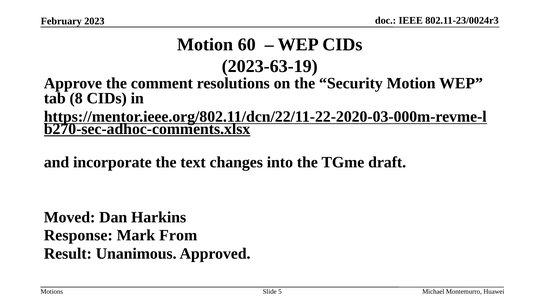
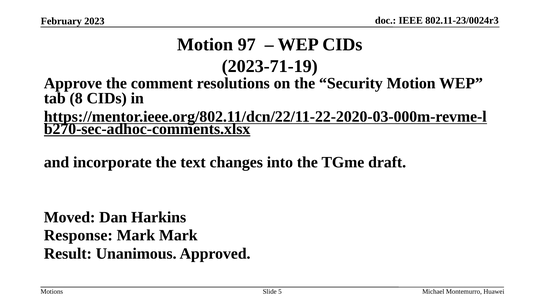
60: 60 -> 97 (247, 44)
2023-63-19: 2023-63-19 -> 2023-71-19 (270, 66)
Mark From: From -> Mark (178, 235)
